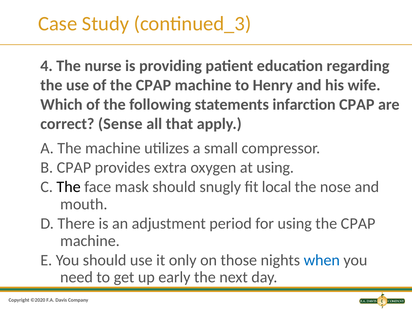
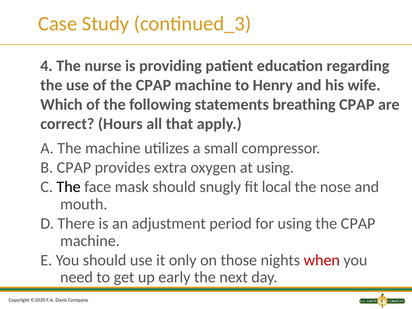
infarction: infarction -> breathing (304, 104)
Sense: Sense -> Hours (120, 124)
when colour: blue -> red (322, 260)
